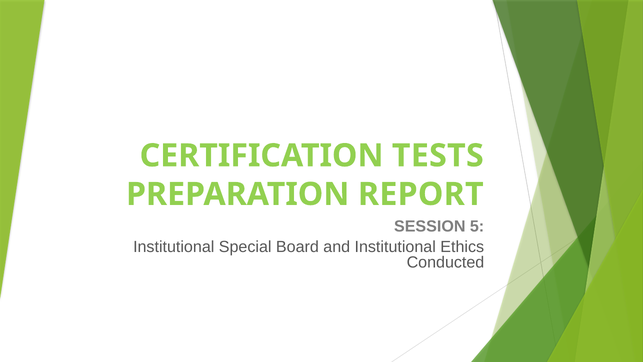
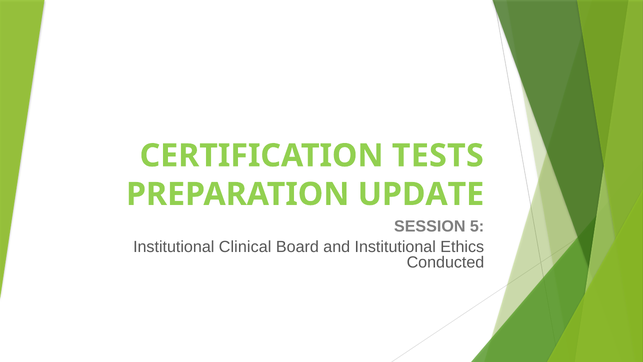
REPORT: REPORT -> UPDATE (421, 194)
Special: Special -> Clinical (245, 247)
